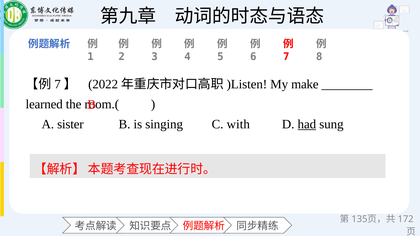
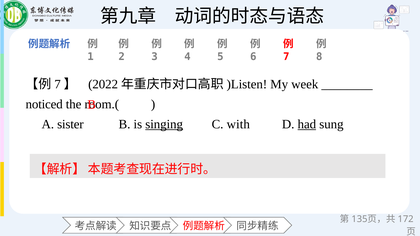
make: make -> week (305, 84)
learned: learned -> noticed (44, 104)
singing underline: none -> present (164, 124)
